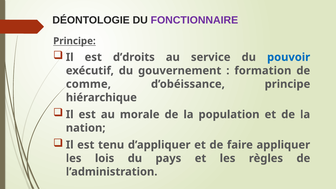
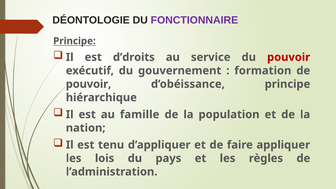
pouvoir colour: blue -> red (289, 57)
comme: comme -> pouvoir (89, 84)
morale: morale -> famille (140, 114)
